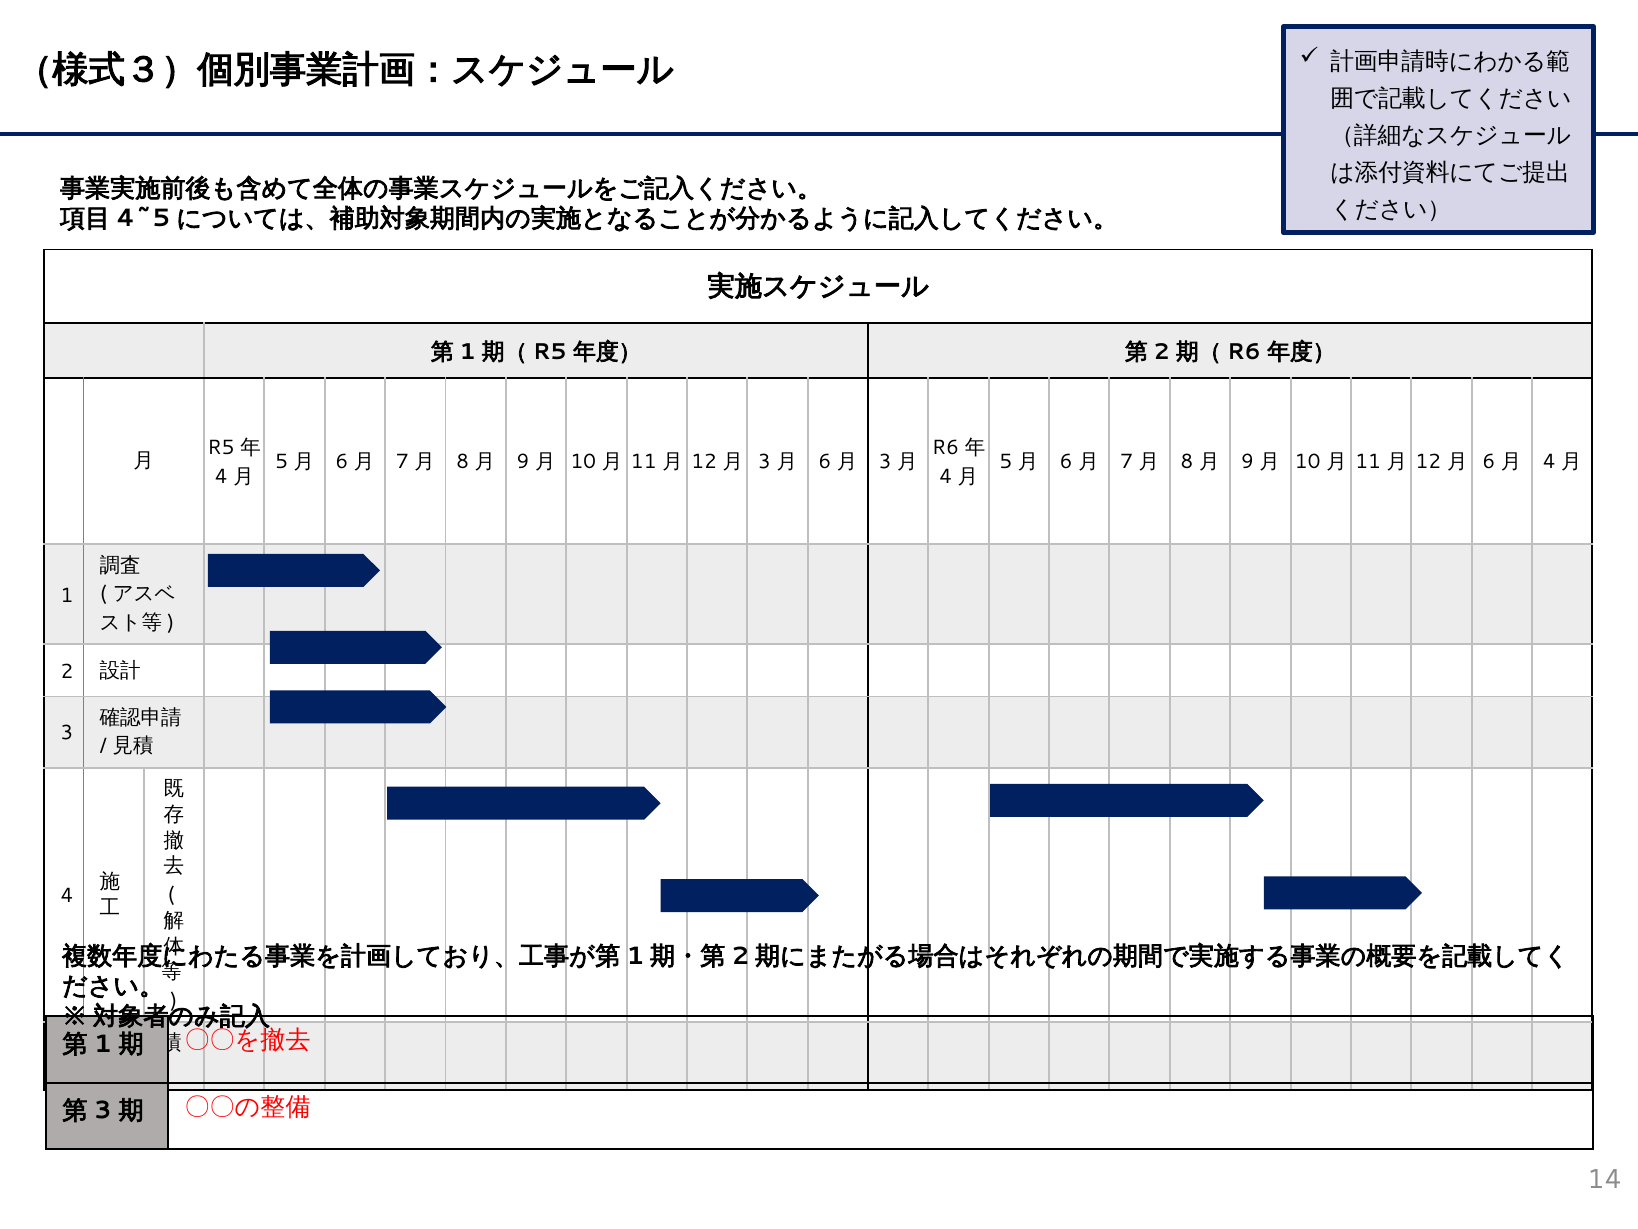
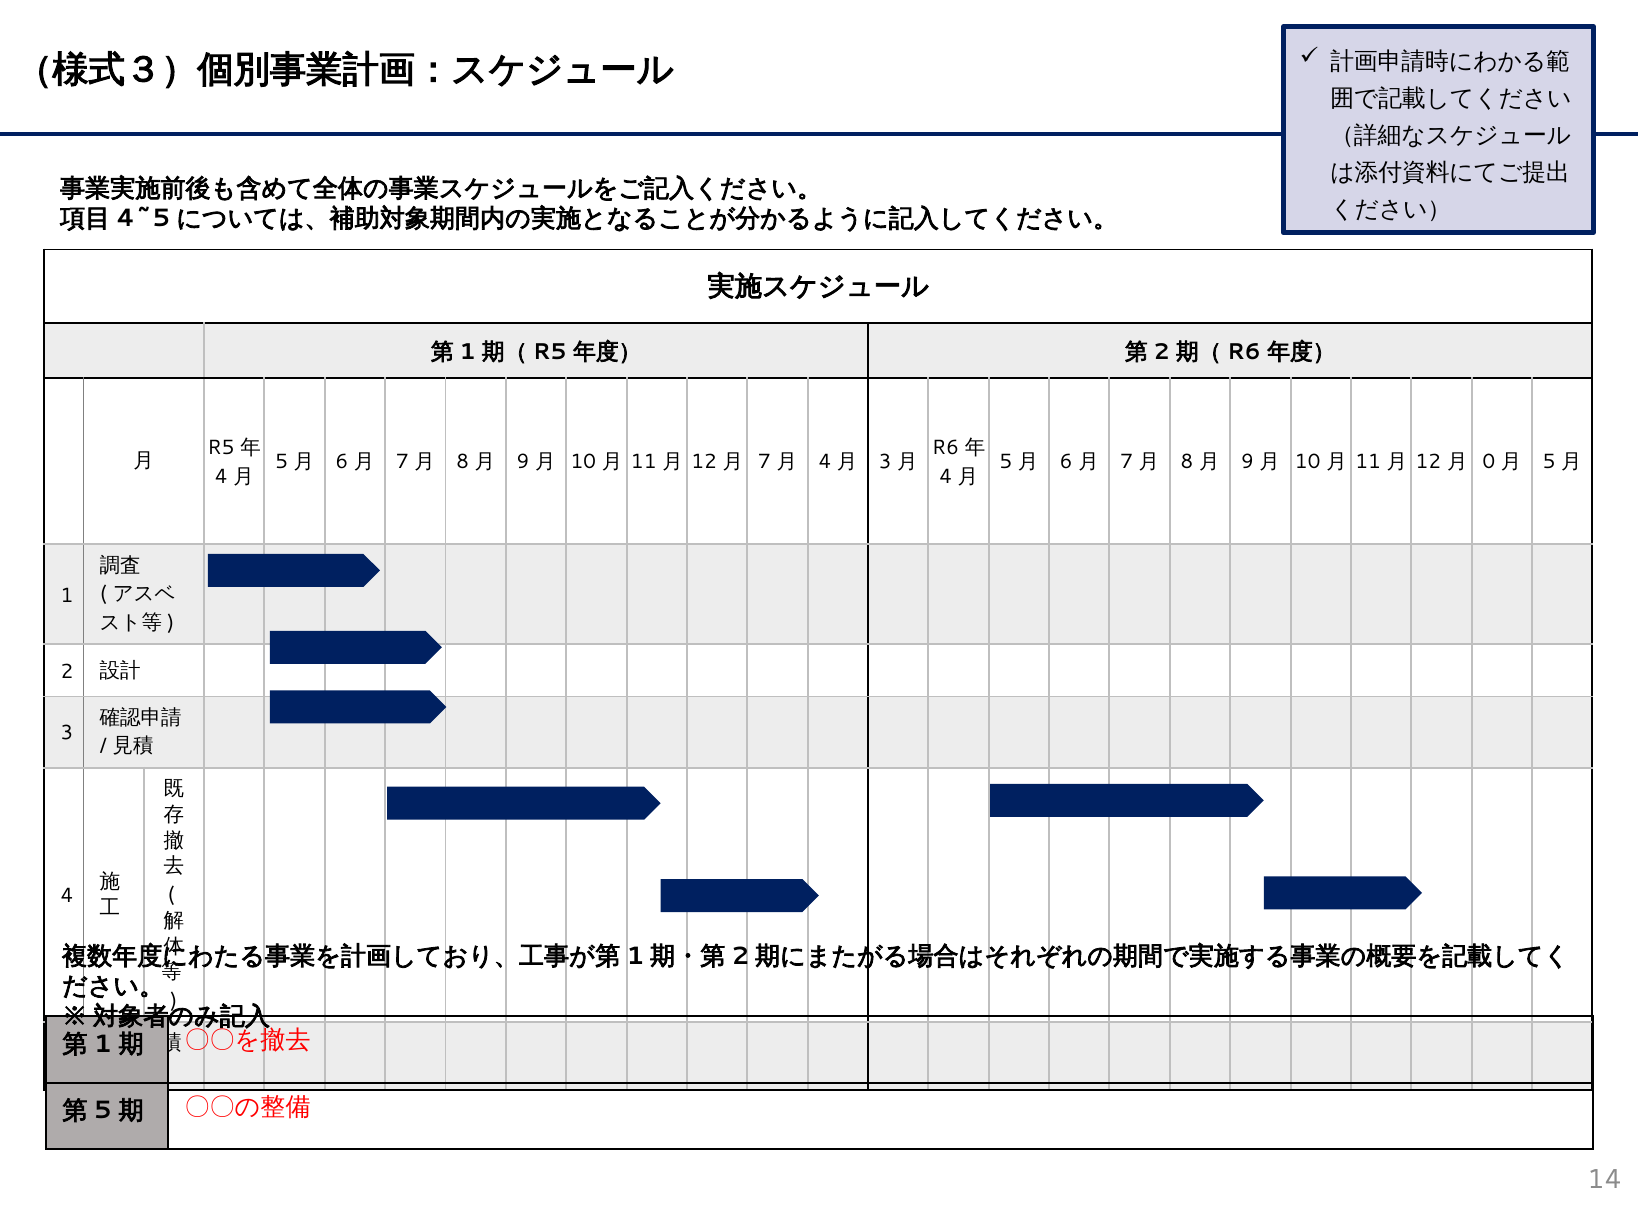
3: 3 -> 7 (764, 462)
6: 6 -> 4 (825, 462)
6: 6 -> 0 (1489, 462)
4: 4 -> 5 (1549, 462)
3: 3 -> 5 (103, 1110)
